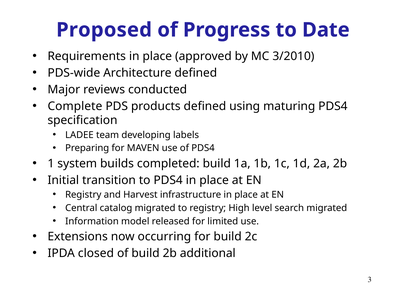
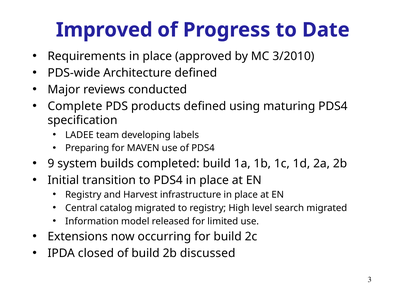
Proposed: Proposed -> Improved (104, 30)
1: 1 -> 9 (51, 164)
additional: additional -> discussed (208, 253)
